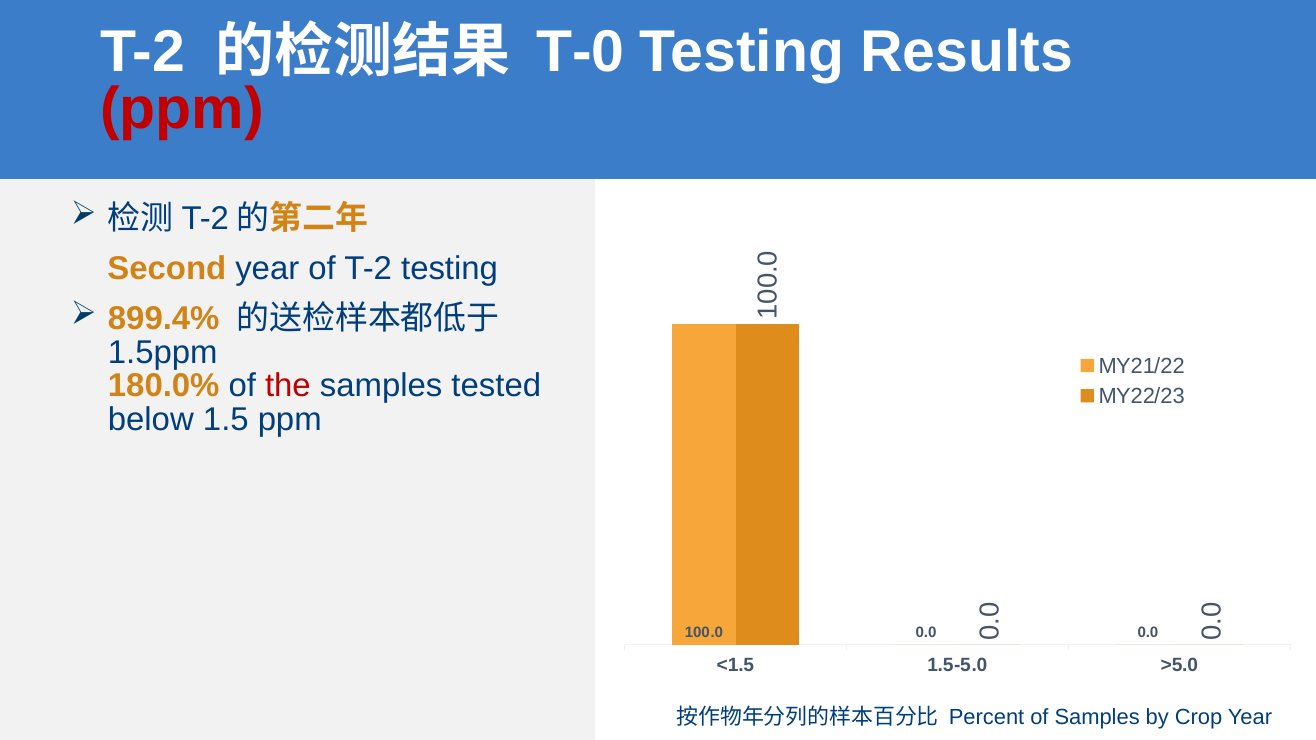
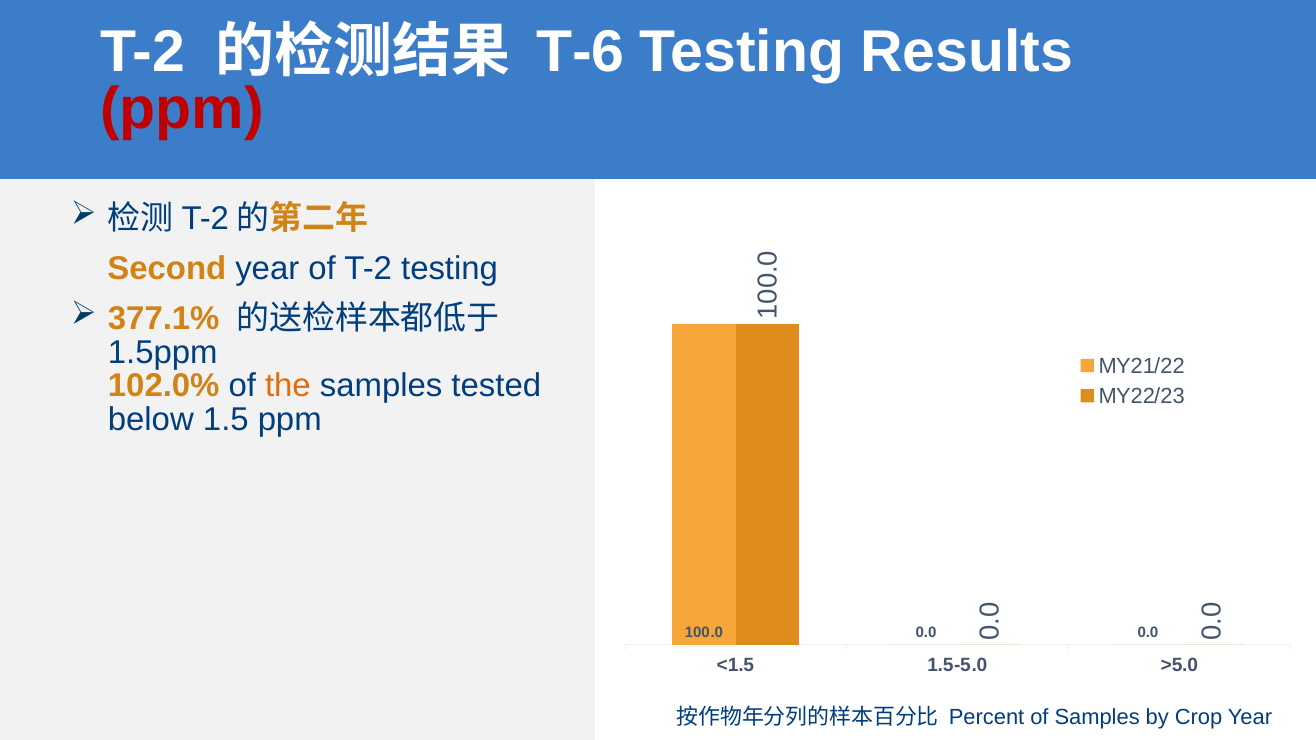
T-0: T-0 -> T-6 (581, 52)
899.4%: 899.4% -> 377.1% (164, 319)
180.0%: 180.0% -> 102.0% (164, 386)
the colour: red -> orange (288, 386)
